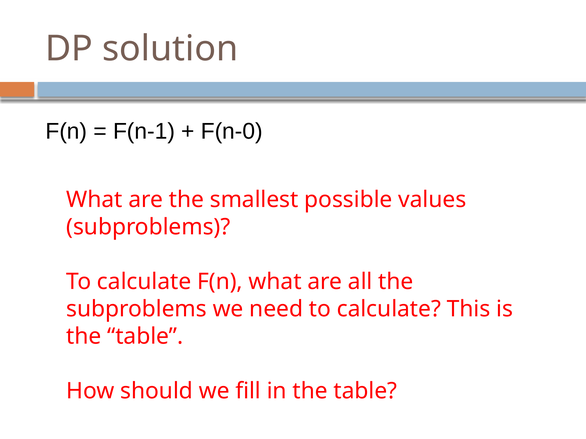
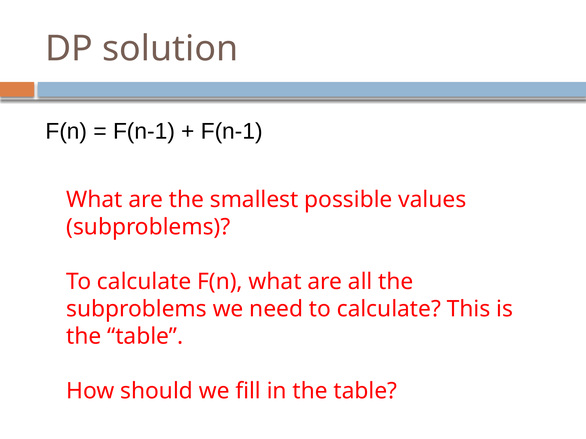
F(n-0: F(n-0 -> F(n-1 (232, 131)
